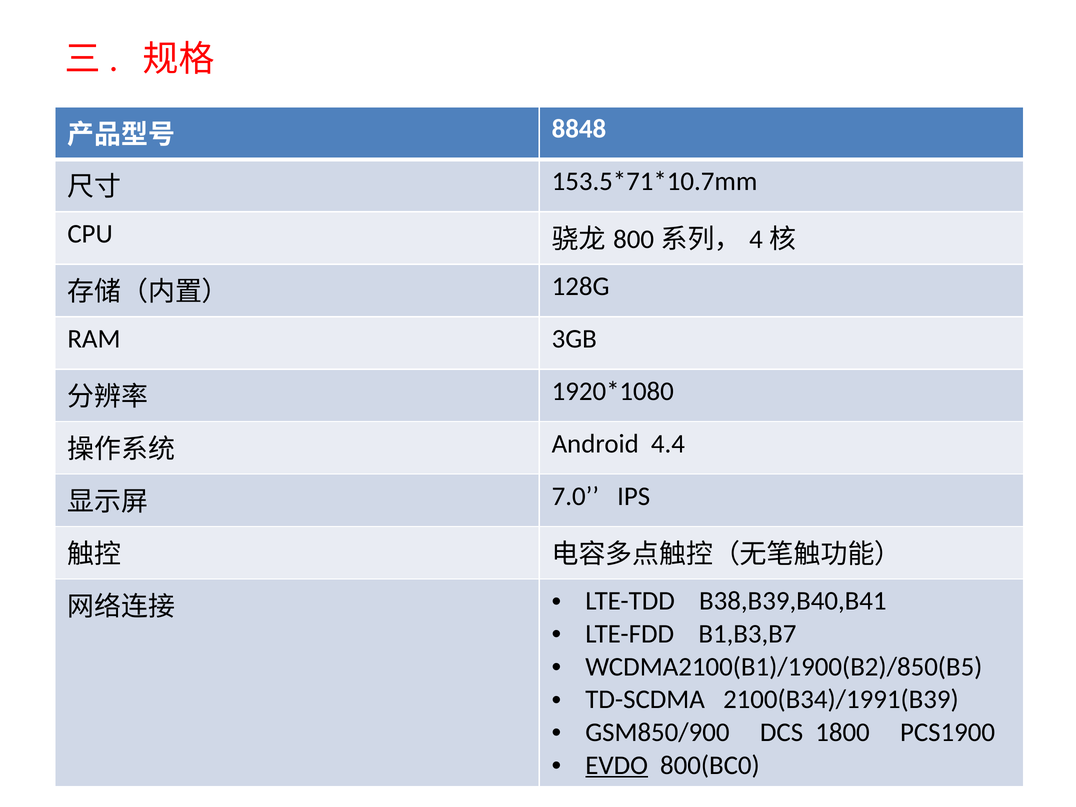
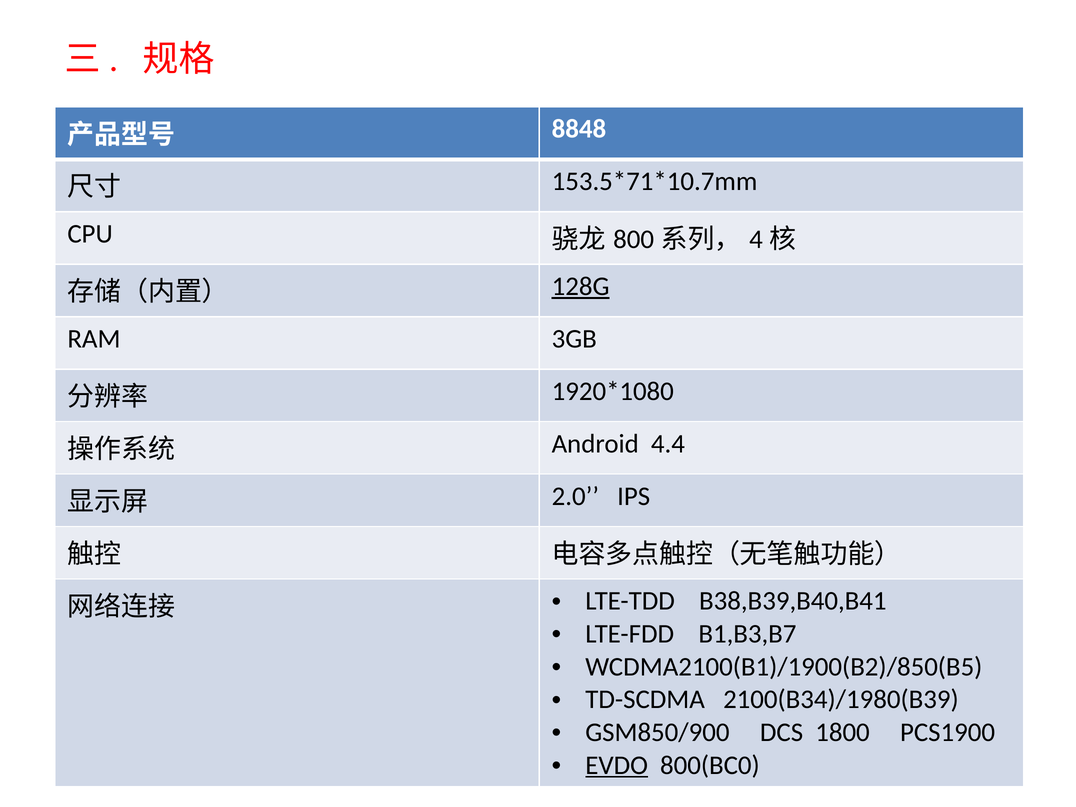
128G underline: none -> present (581, 286)
7.0: 7.0 -> 2.0 (575, 496)
2100(B34)/1991(B39: 2100(B34)/1991(B39 -> 2100(B34)/1980(B39 (841, 700)
